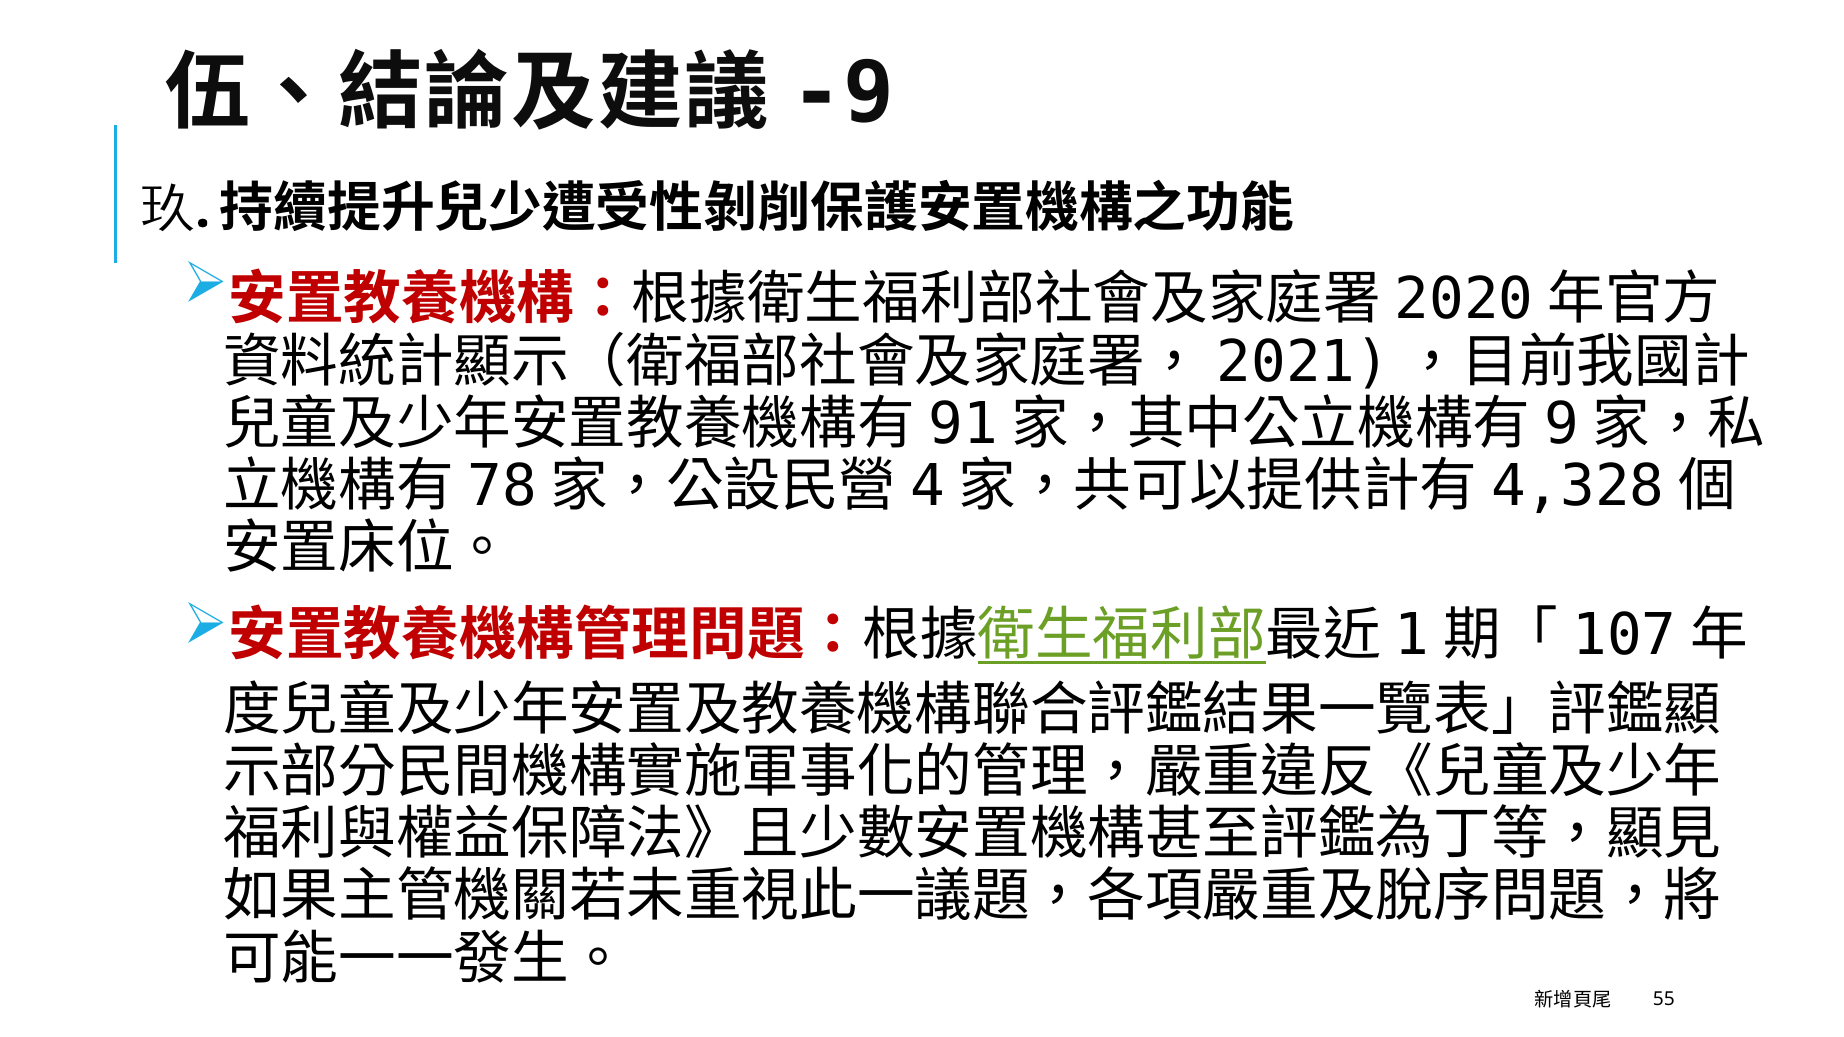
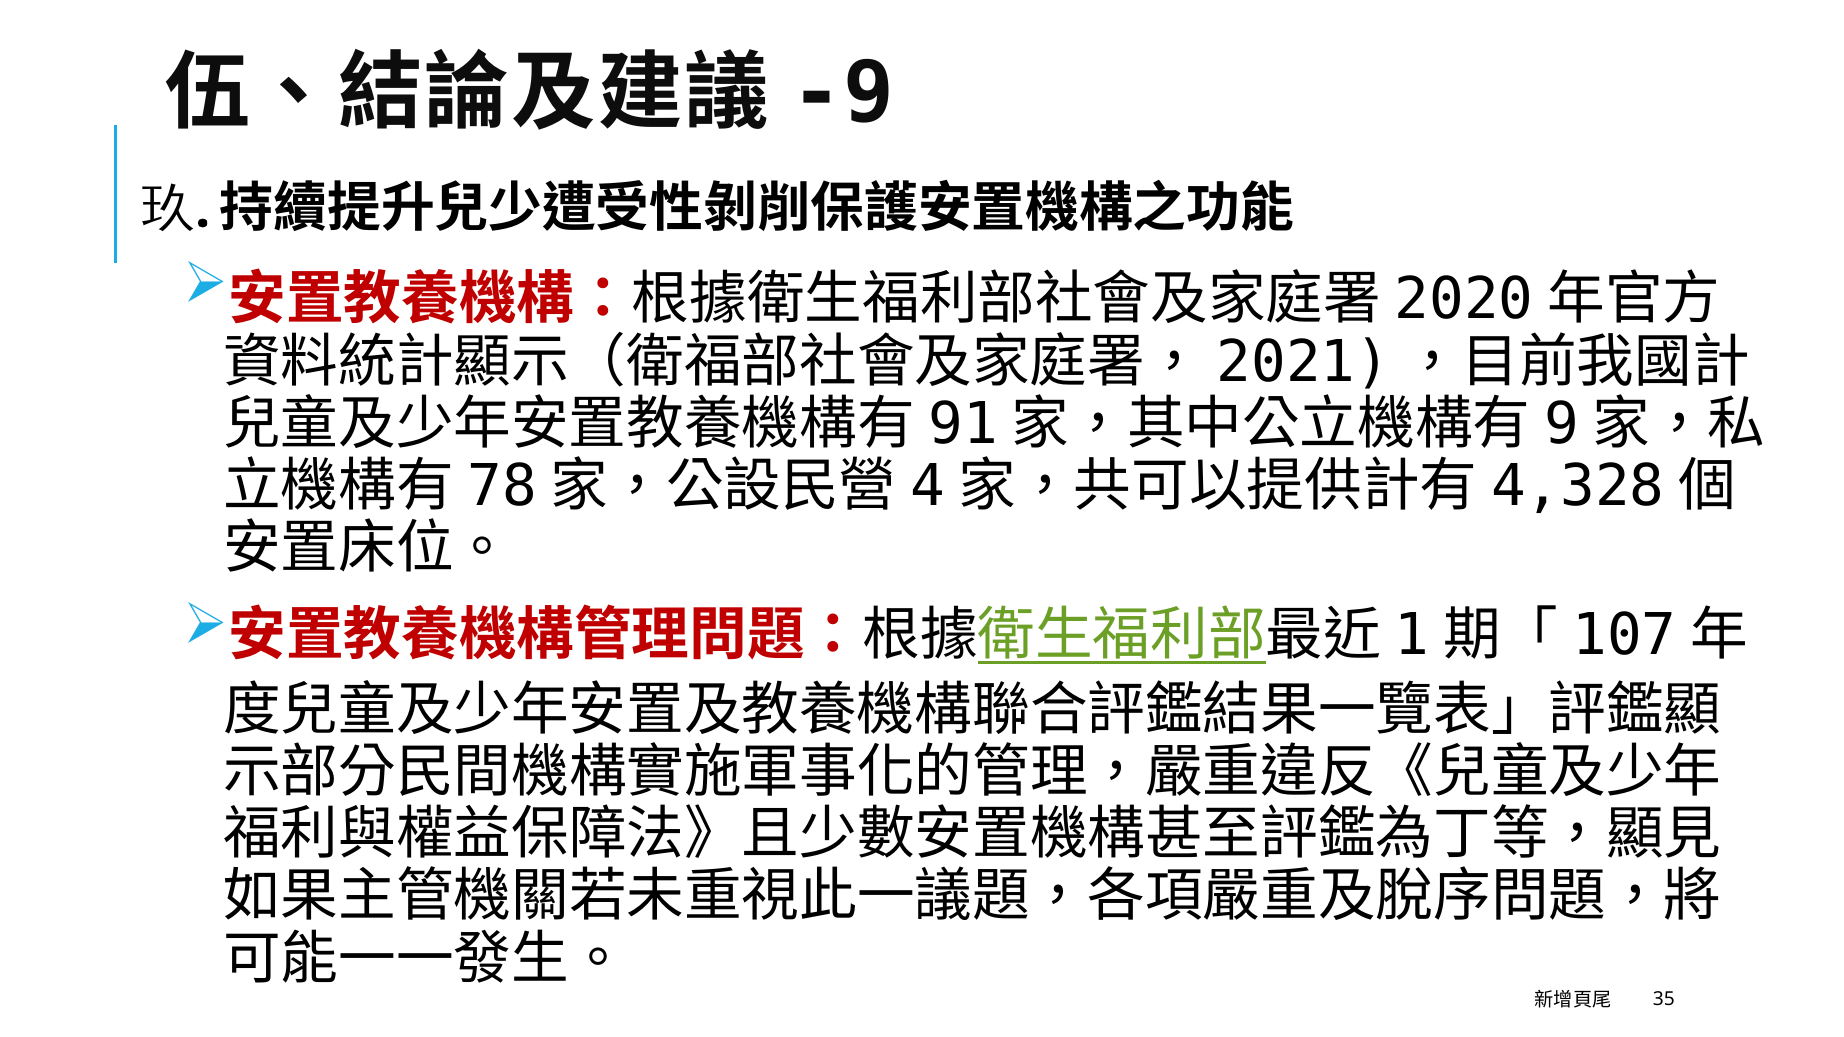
55: 55 -> 35 (1664, 999)
